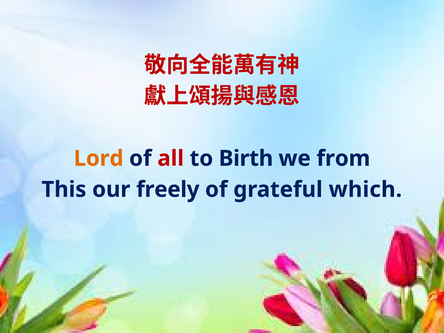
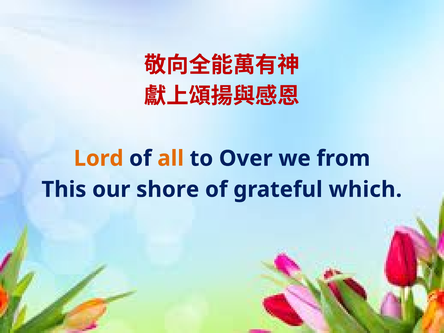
all colour: red -> orange (171, 158)
Birth: Birth -> Over (246, 158)
freely: freely -> shore (168, 190)
